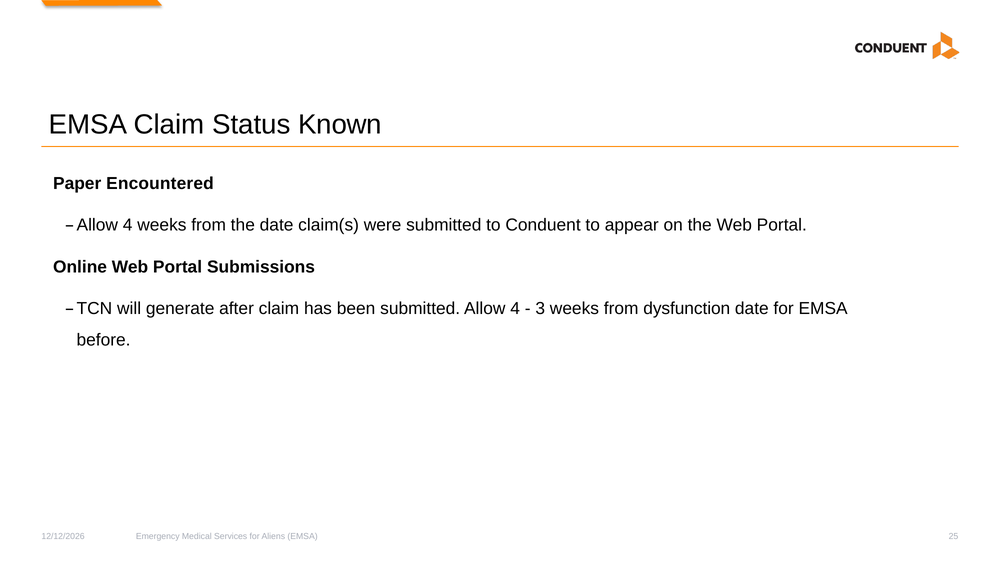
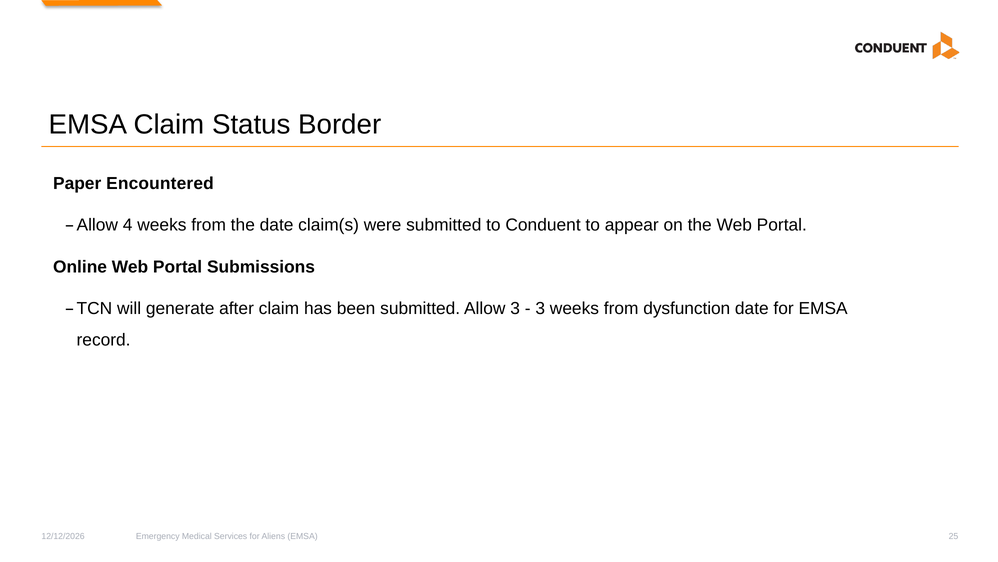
Known: Known -> Border (340, 125)
submitted Allow 4: 4 -> 3 (515, 308)
before: before -> record (104, 339)
